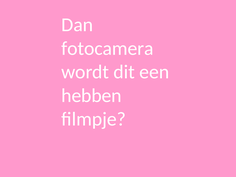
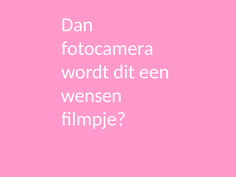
hebben: hebben -> wensen (91, 96)
